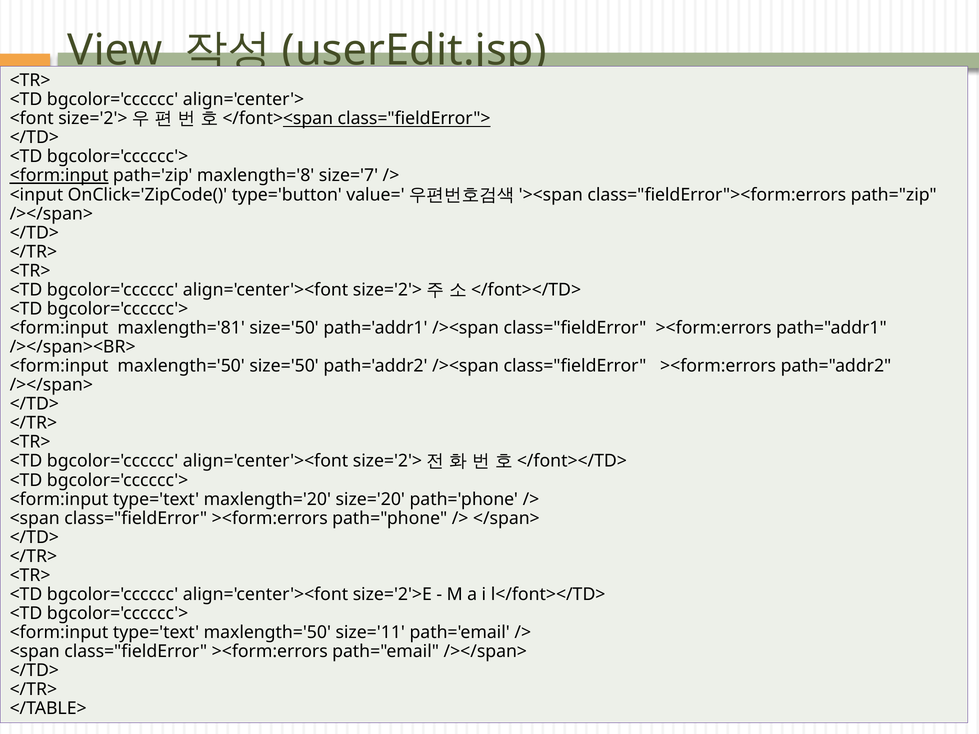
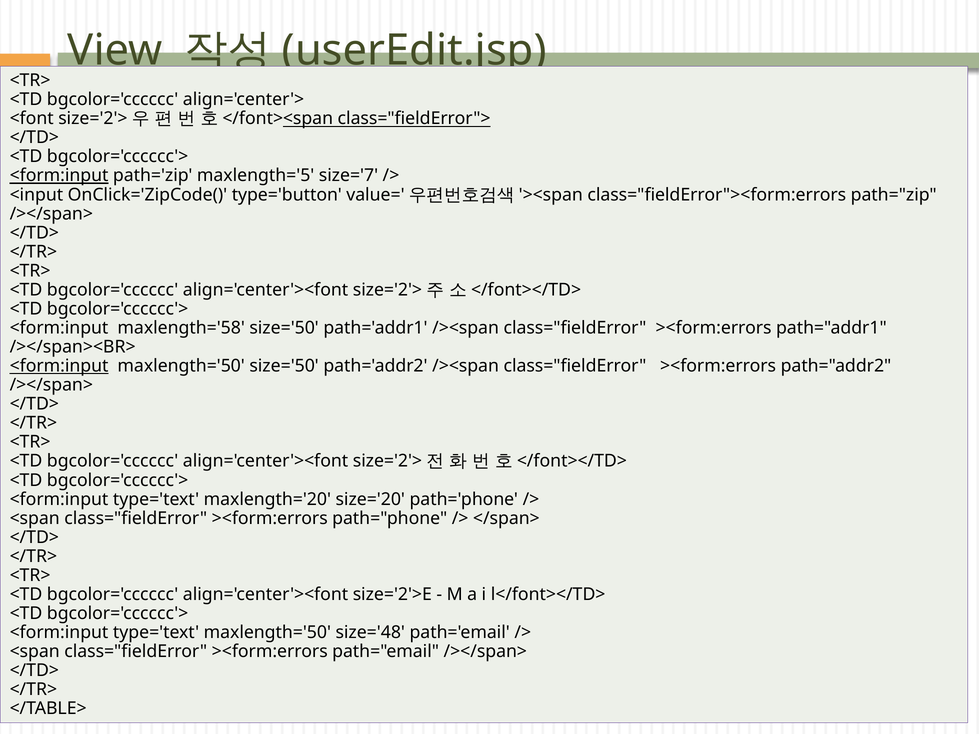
maxlength='8: maxlength='8 -> maxlength='5 (256, 176)
maxlength='81: maxlength='81 -> maxlength='58 (181, 328)
<form:input underline: none -> present (59, 366)
size='11: size='11 -> size='48 (370, 633)
